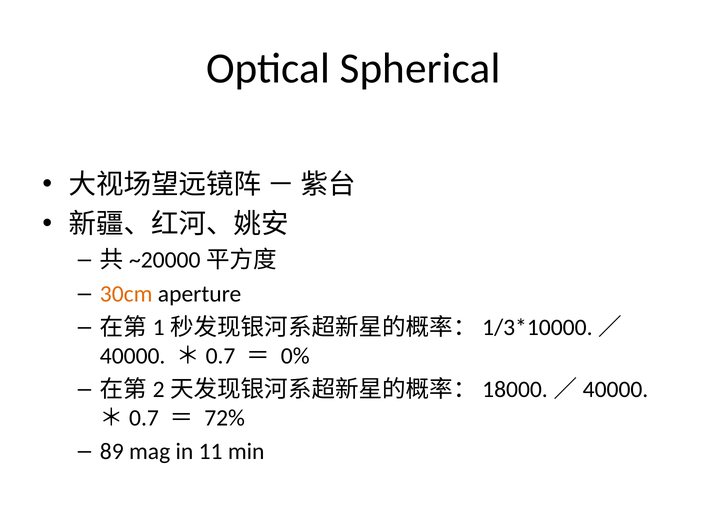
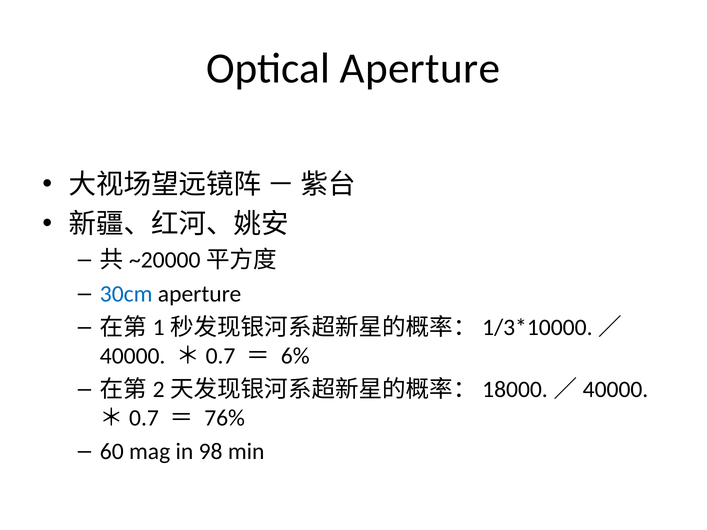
Optical Spherical: Spherical -> Aperture (420, 68)
30cm colour: orange -> blue (126, 294)
0%: 0% -> 6% (295, 356)
72%: 72% -> 76% (225, 418)
89: 89 -> 60 (112, 452)
11: 11 -> 98 (211, 452)
